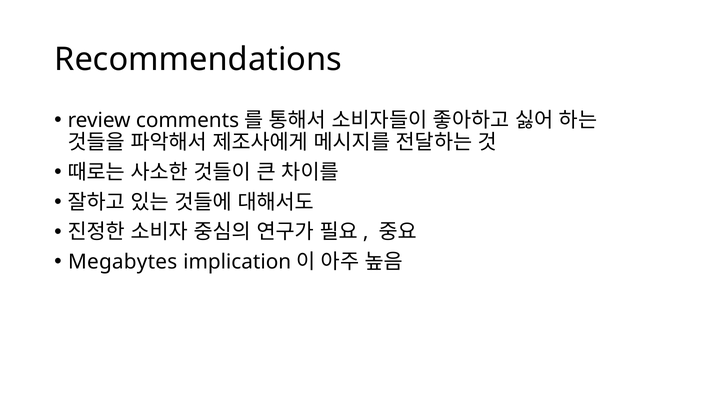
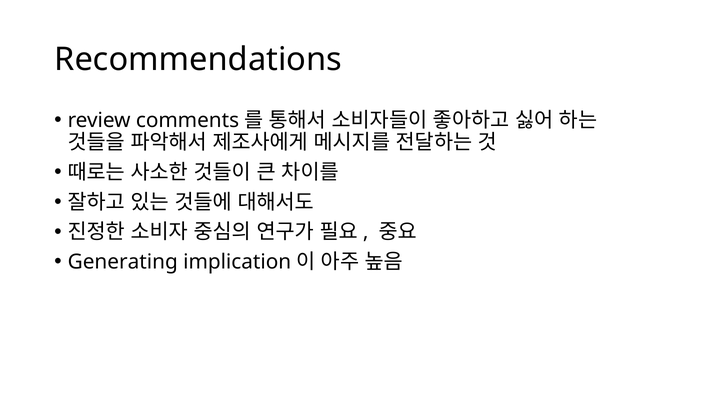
Megabytes: Megabytes -> Generating (123, 262)
